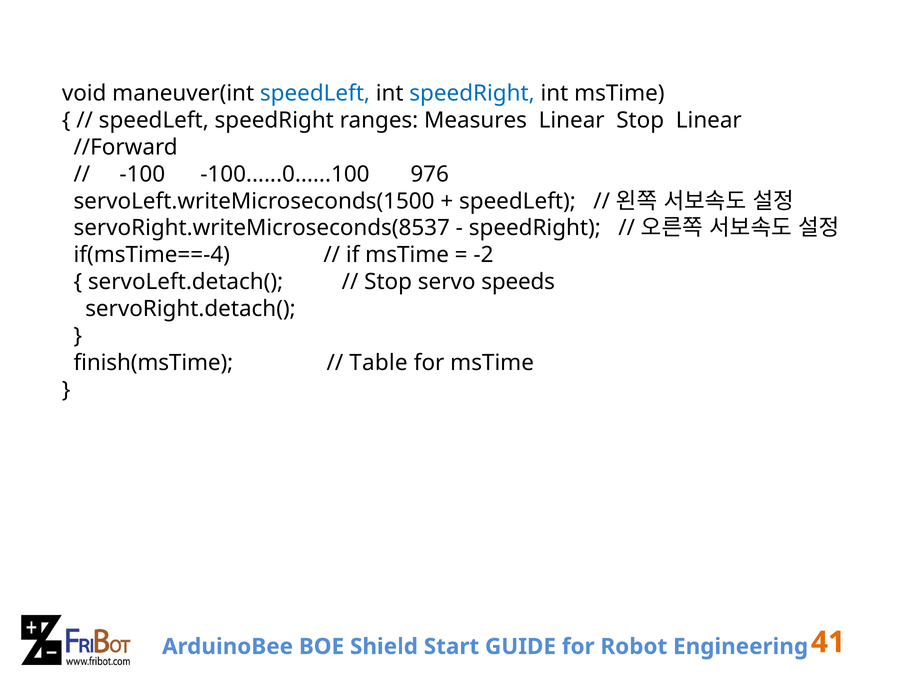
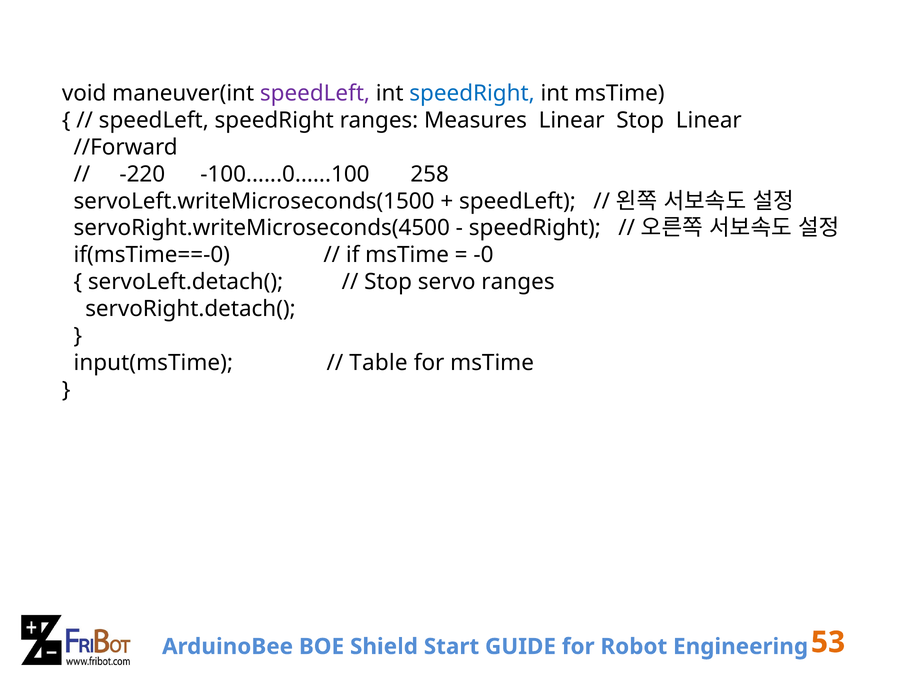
speedLeft colour: blue -> purple (315, 93)
-100: -100 -> -220 (142, 174)
976: 976 -> 258 (430, 174)
servoRight.writeMicroseconds(8537: servoRight.writeMicroseconds(8537 -> servoRight.writeMicroseconds(4500 (262, 228)
if(msTime==-4: if(msTime==-4 -> if(msTime==-0 (152, 255)
-2: -2 -> -0 (484, 255)
servo speeds: speeds -> ranges (518, 282)
finish(msTime: finish(msTime -> input(msTime (153, 363)
41: 41 -> 53 (828, 642)
